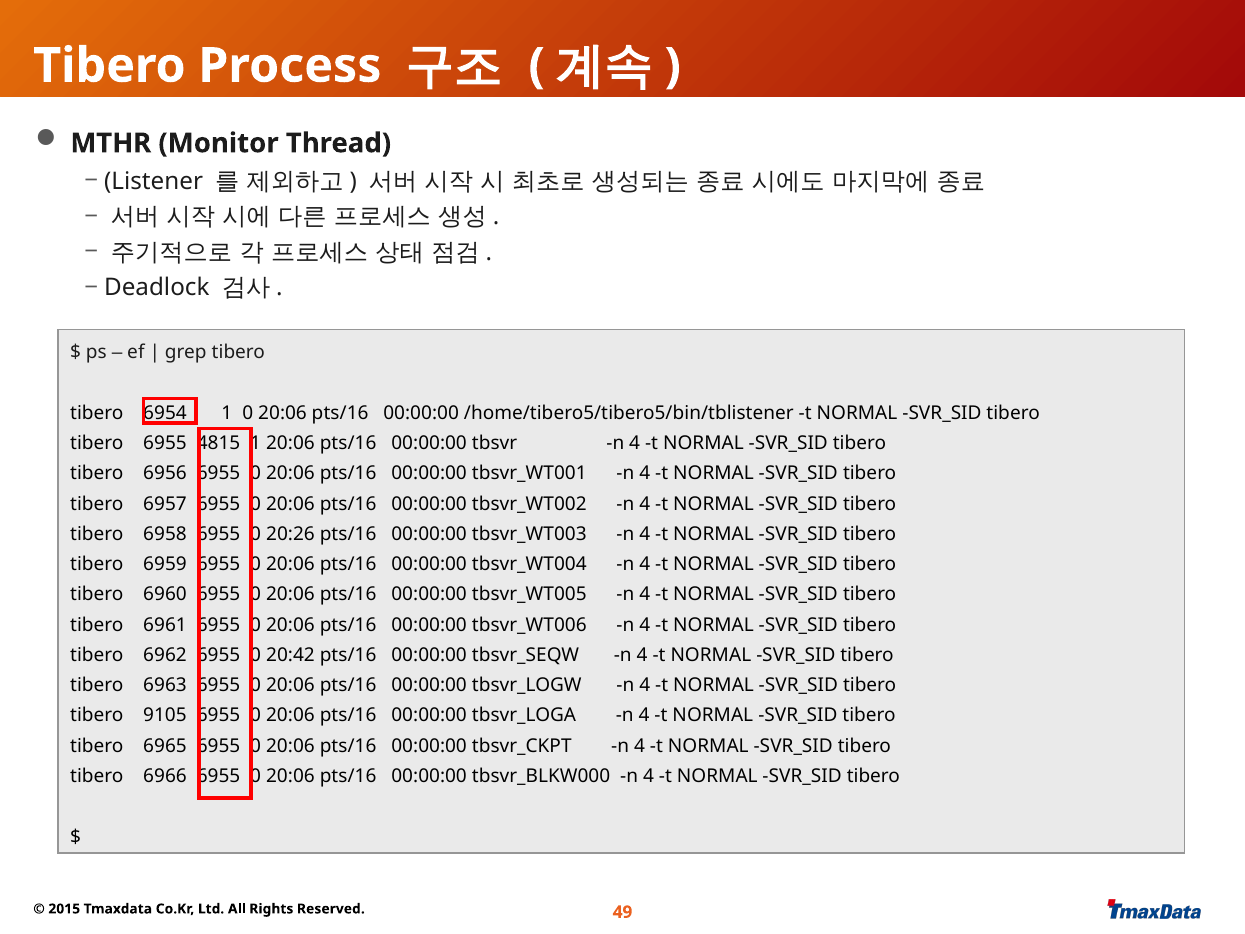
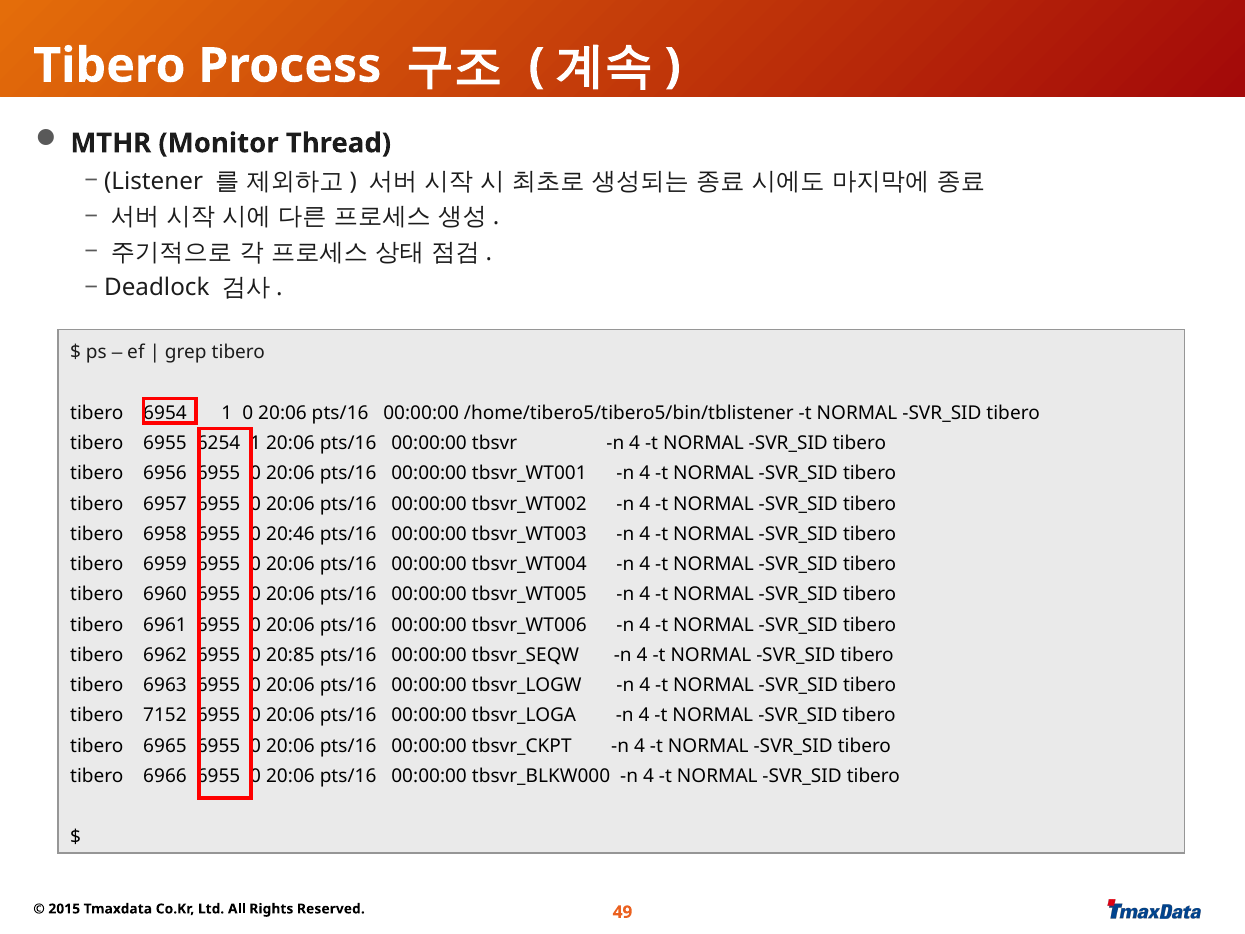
4815: 4815 -> 6254 (219, 443)
20:26: 20:26 -> 20:46 (290, 534)
20:42: 20:42 -> 20:85 (290, 655)
9105: 9105 -> 7152 (165, 716)
